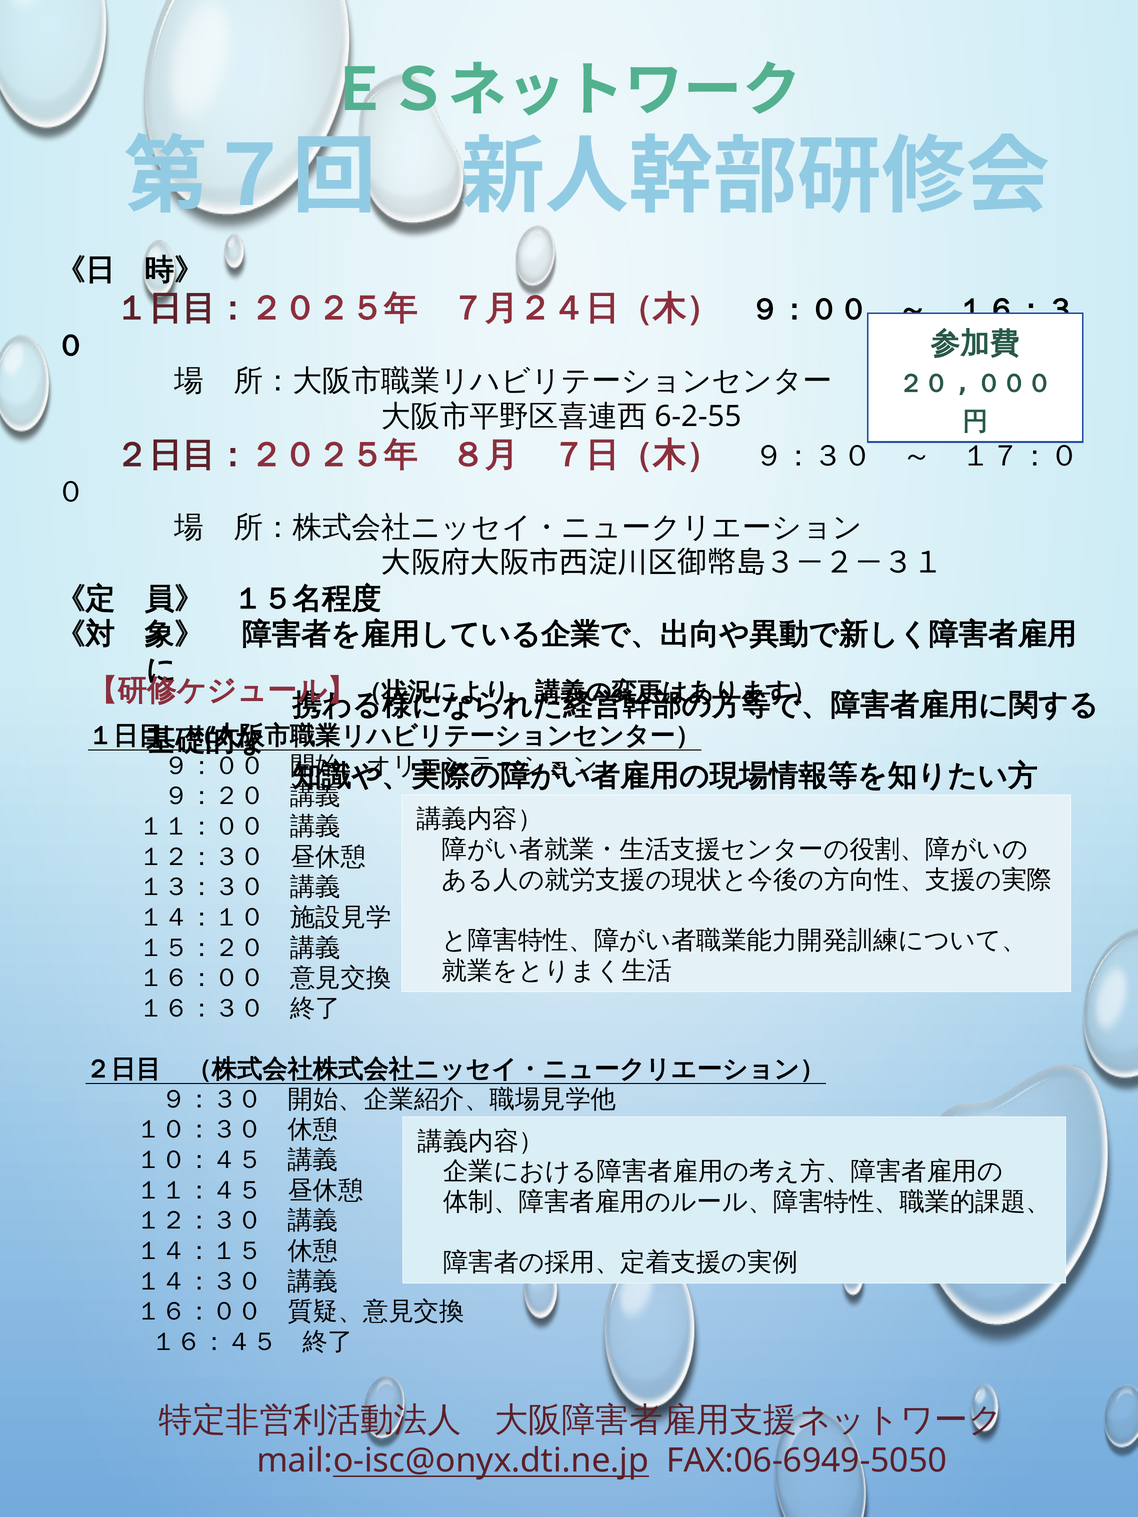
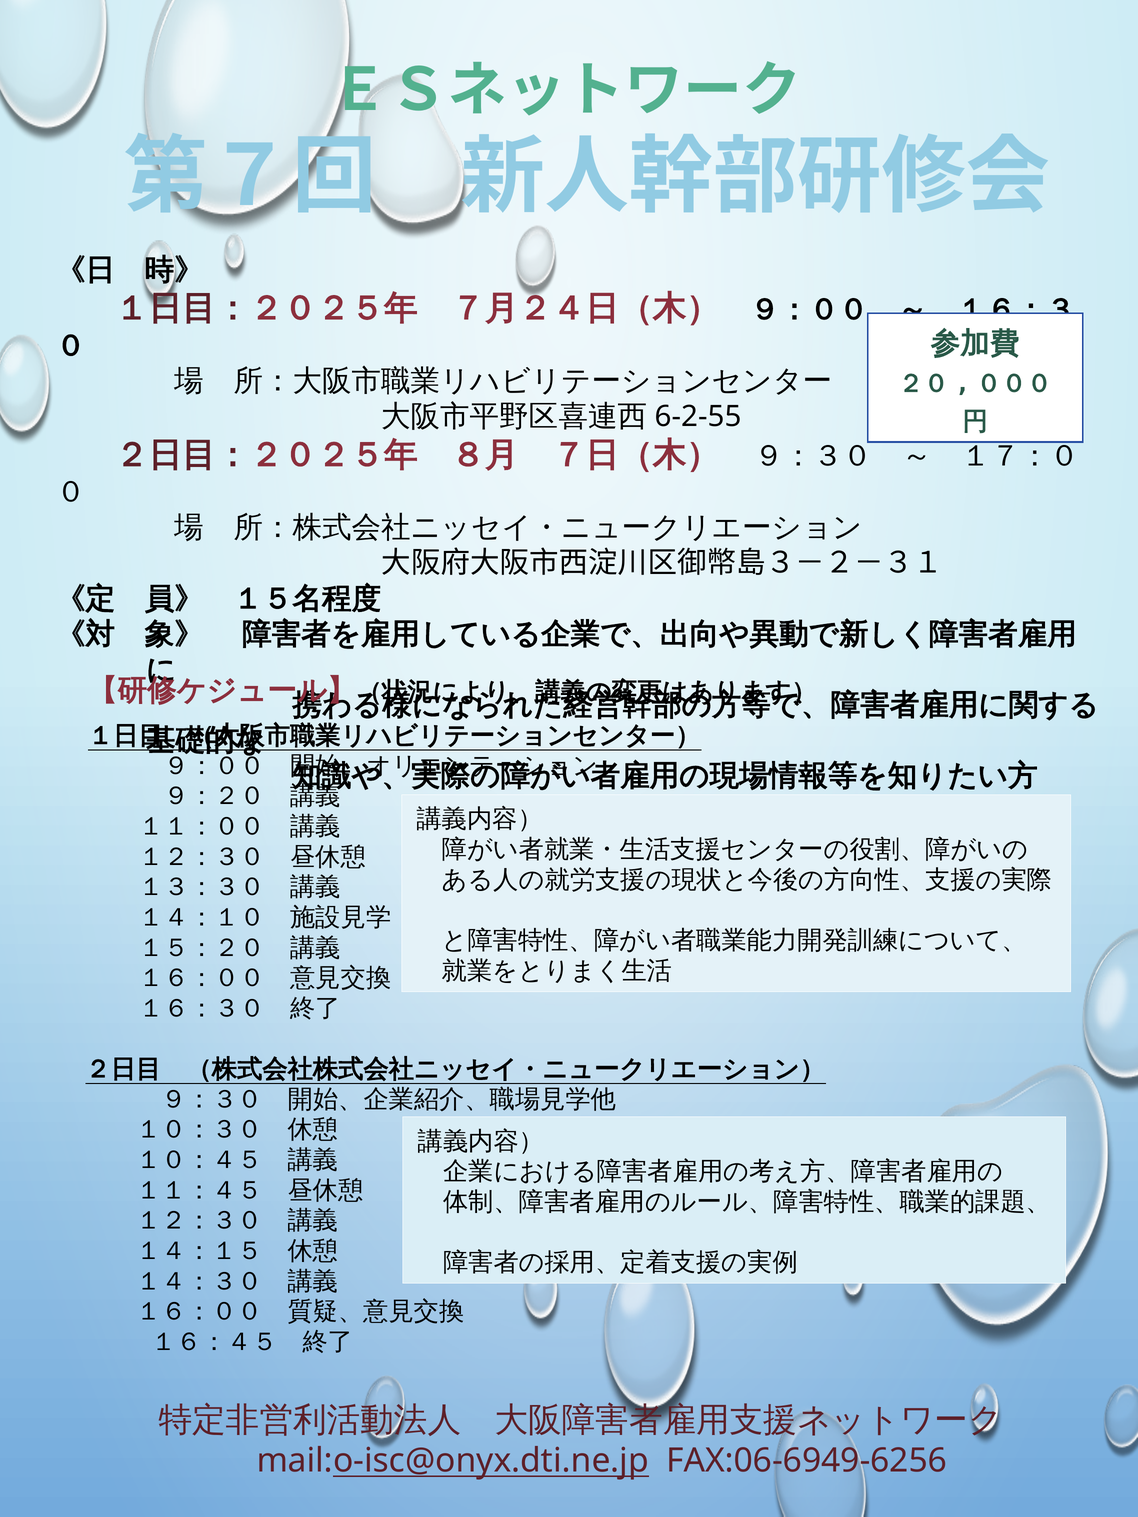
FAX:06-6949-5050: FAX:06-6949-5050 -> FAX:06-6949-6256 (807, 1461)
